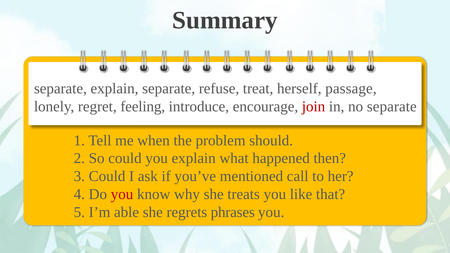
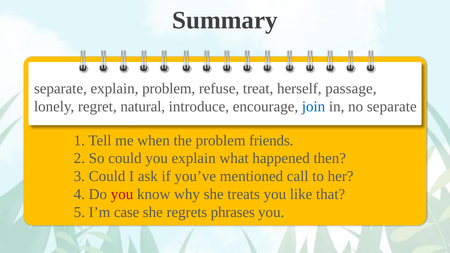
explain separate: separate -> problem (169, 89)
feeling: feeling -> natural (143, 107)
join colour: red -> blue (314, 107)
should: should -> friends (271, 140)
able: able -> case (127, 212)
